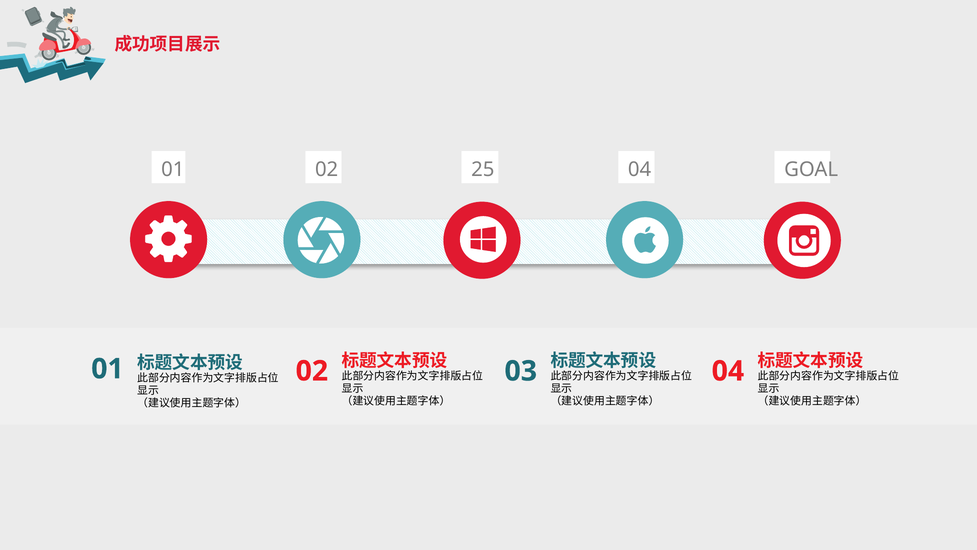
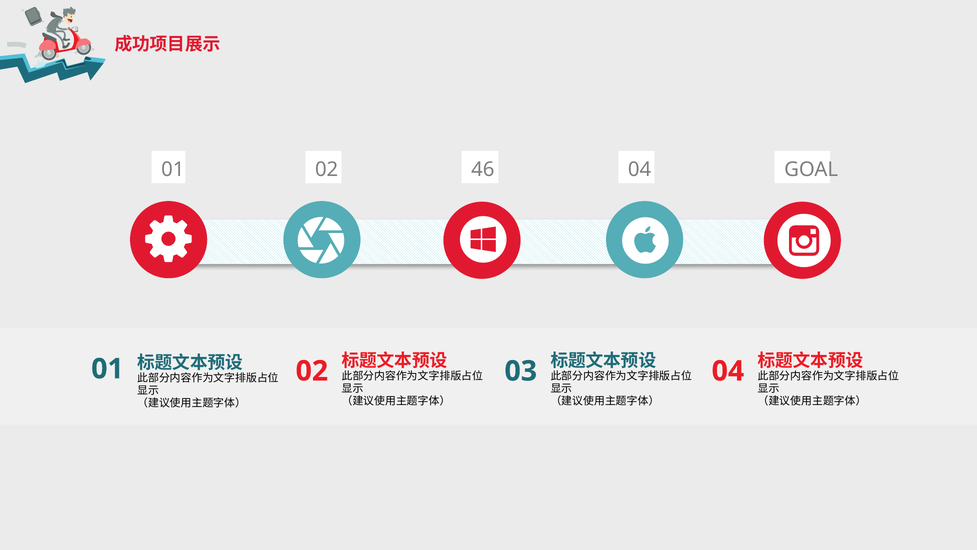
25: 25 -> 46 (483, 169)
